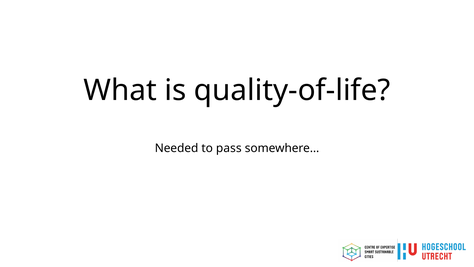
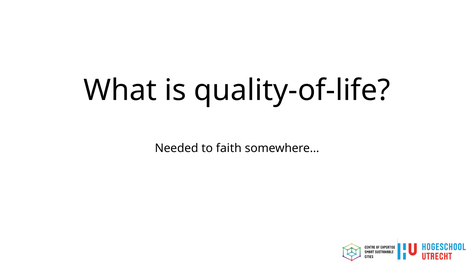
pass: pass -> faith (229, 148)
